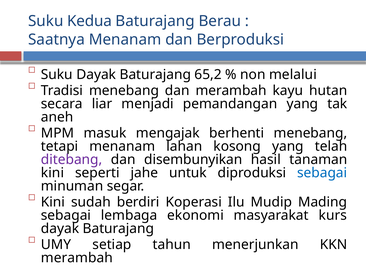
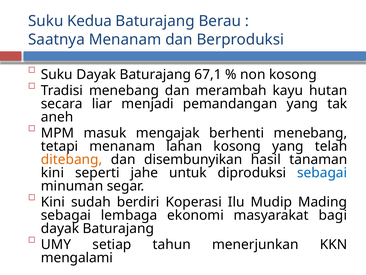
65,2: 65,2 -> 67,1 (208, 75)
non melalui: melalui -> kosong (293, 75)
ditebang colour: purple -> orange (72, 159)
kurs: kurs -> bagi (333, 215)
merambah: merambah -> mengalami (77, 257)
